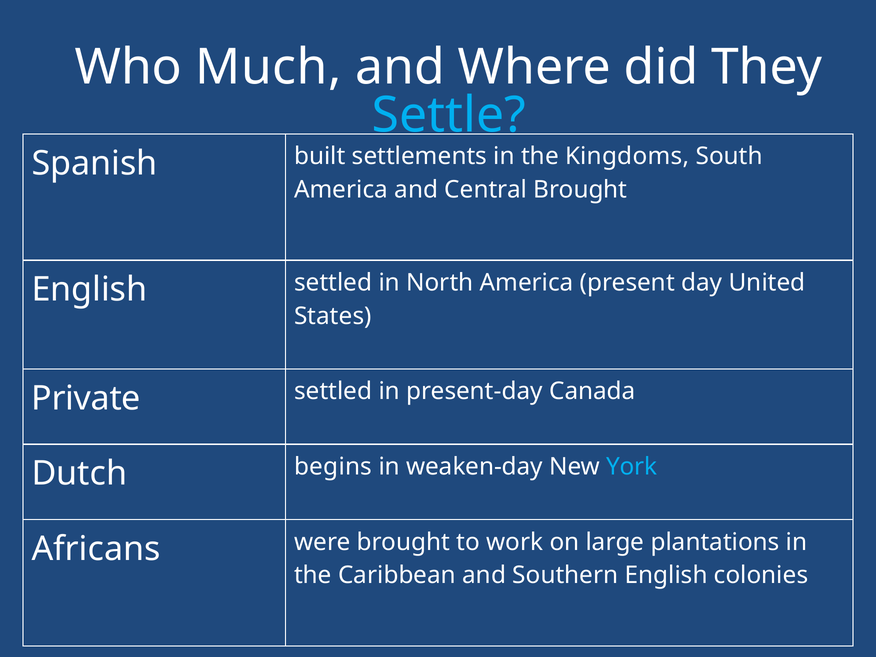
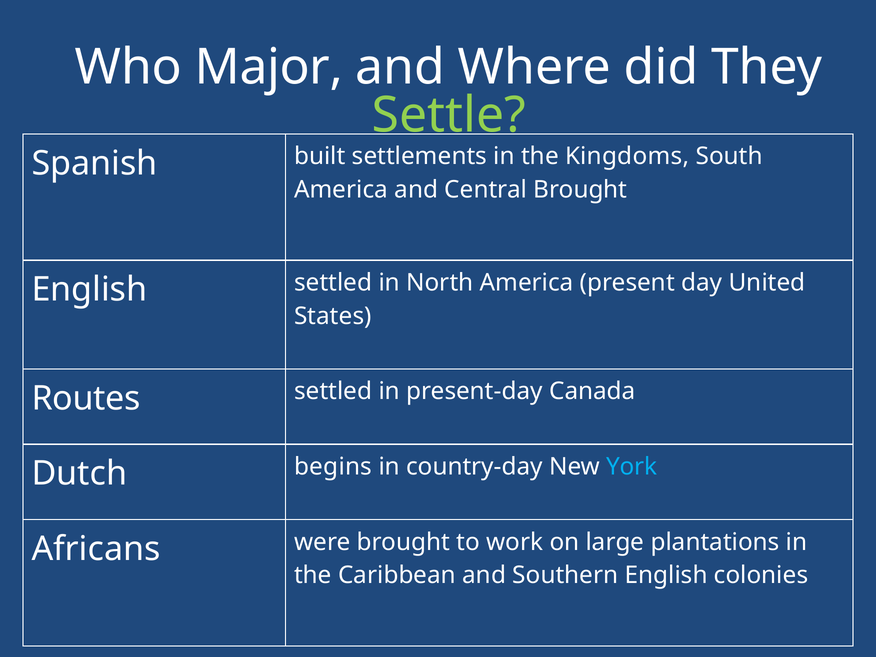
Much: Much -> Major (269, 67)
Settle colour: light blue -> light green (449, 115)
Private: Private -> Routes (86, 398)
weaken-day: weaken-day -> country-day (474, 467)
